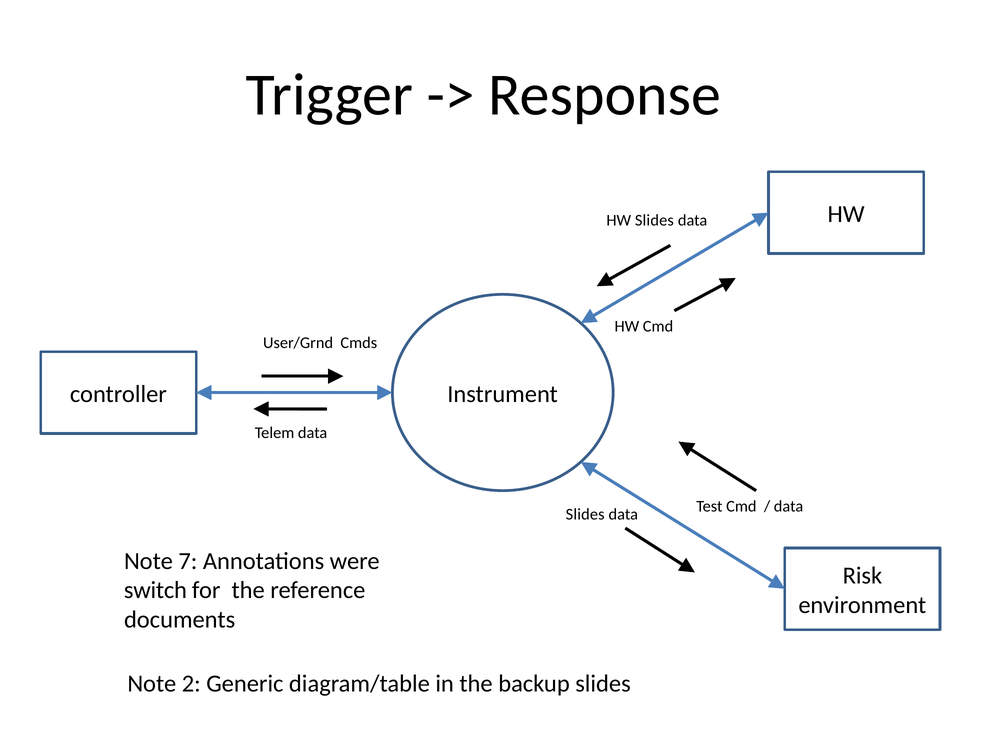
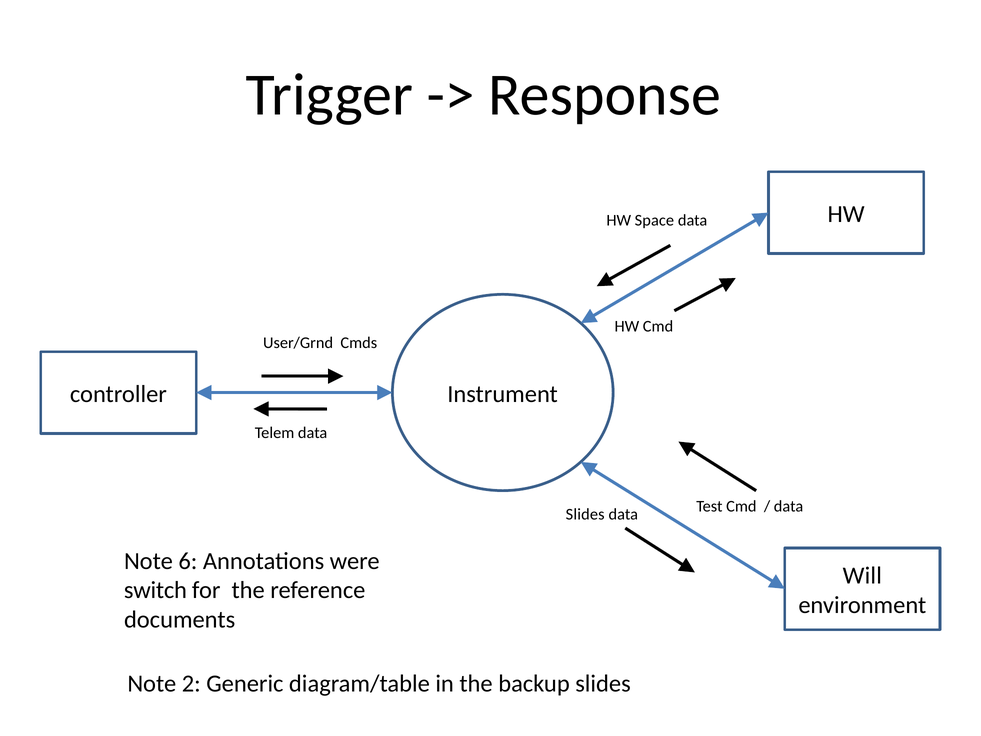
HW Slides: Slides -> Space (654, 220)
7: 7 -> 6 (188, 561)
Risk: Risk -> Will (862, 576)
